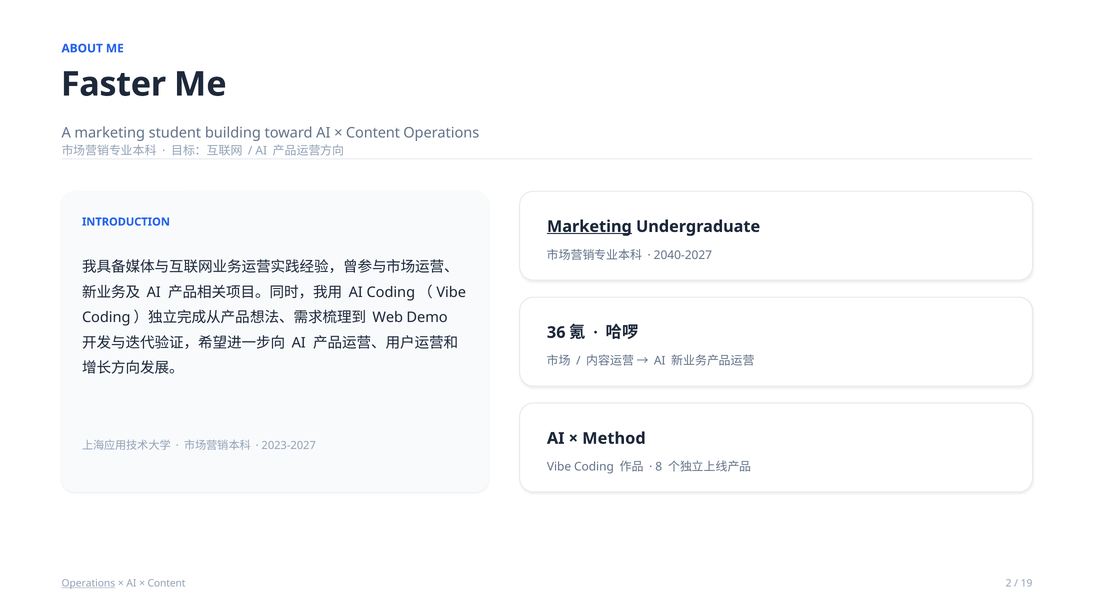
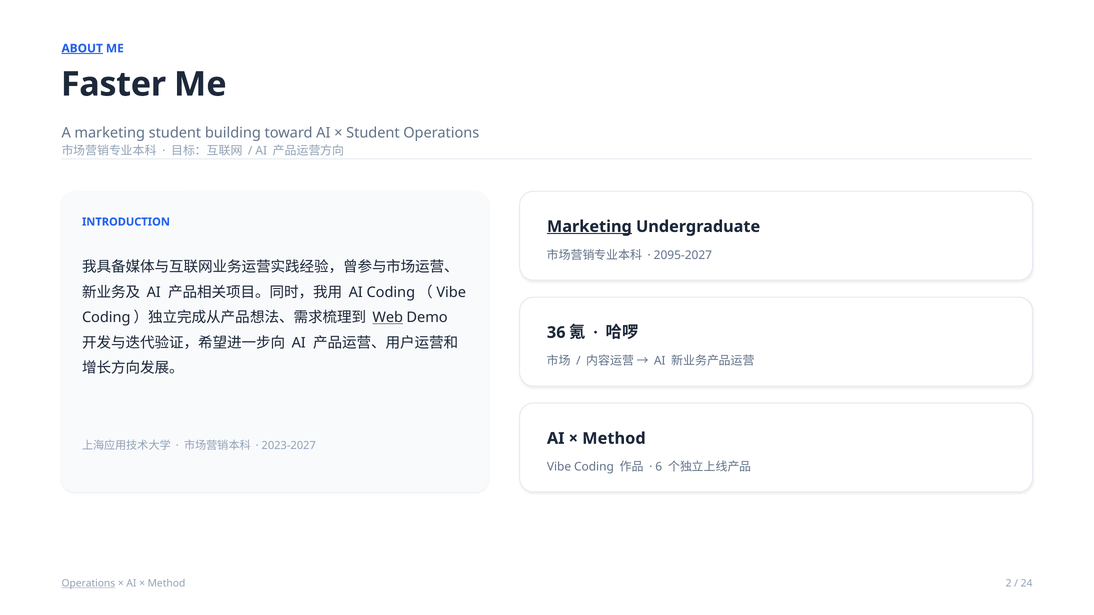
ABOUT underline: none -> present (82, 48)
Content: Content -> Student (373, 133)
2040-2027: 2040-2027 -> 2095-2027 (683, 255)
Web underline: none -> present (388, 318)
8: 8 -> 6 (659, 467)
Content: Content -> Method (167, 584)
19: 19 -> 24 (1027, 584)
